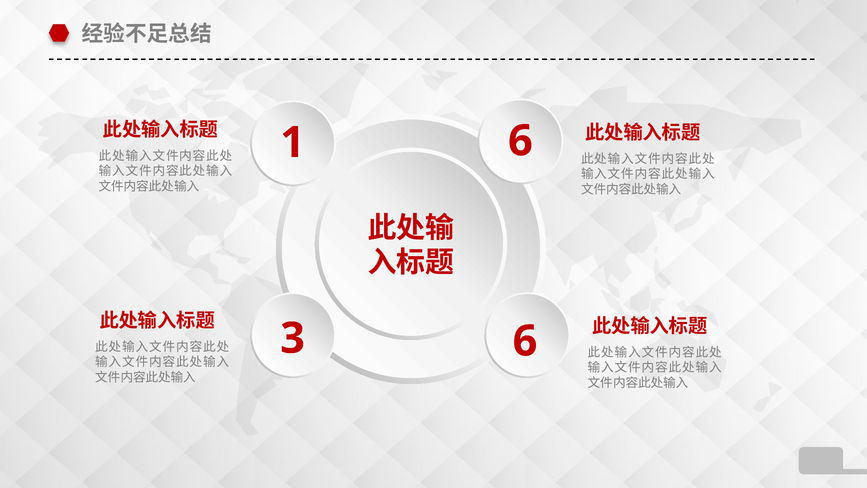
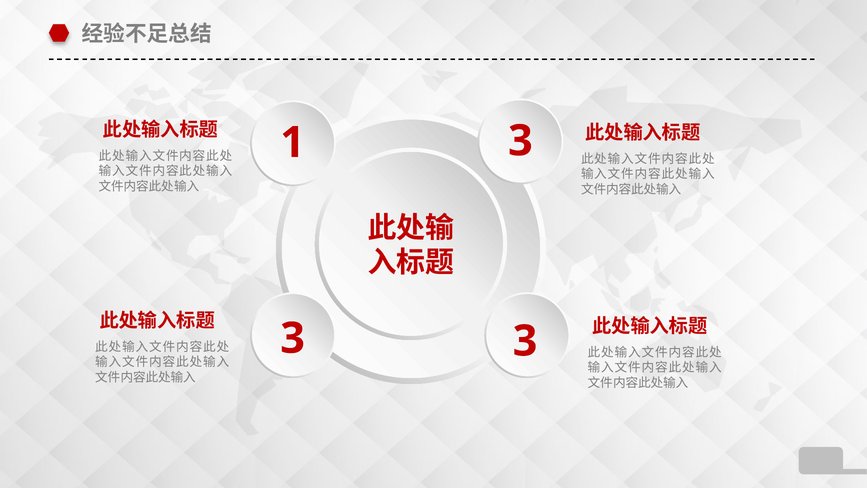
1 6: 6 -> 3 (520, 141)
6: 6 -> 3 (525, 341)
